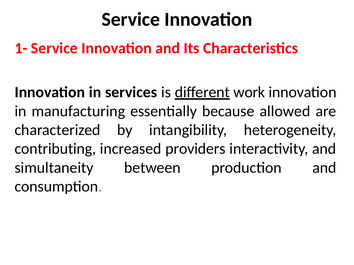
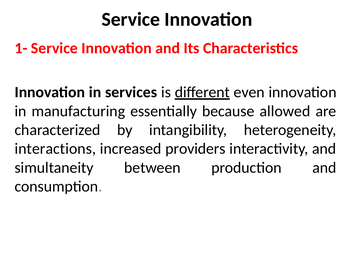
work: work -> even (249, 92)
contributing: contributing -> interactions (55, 149)
